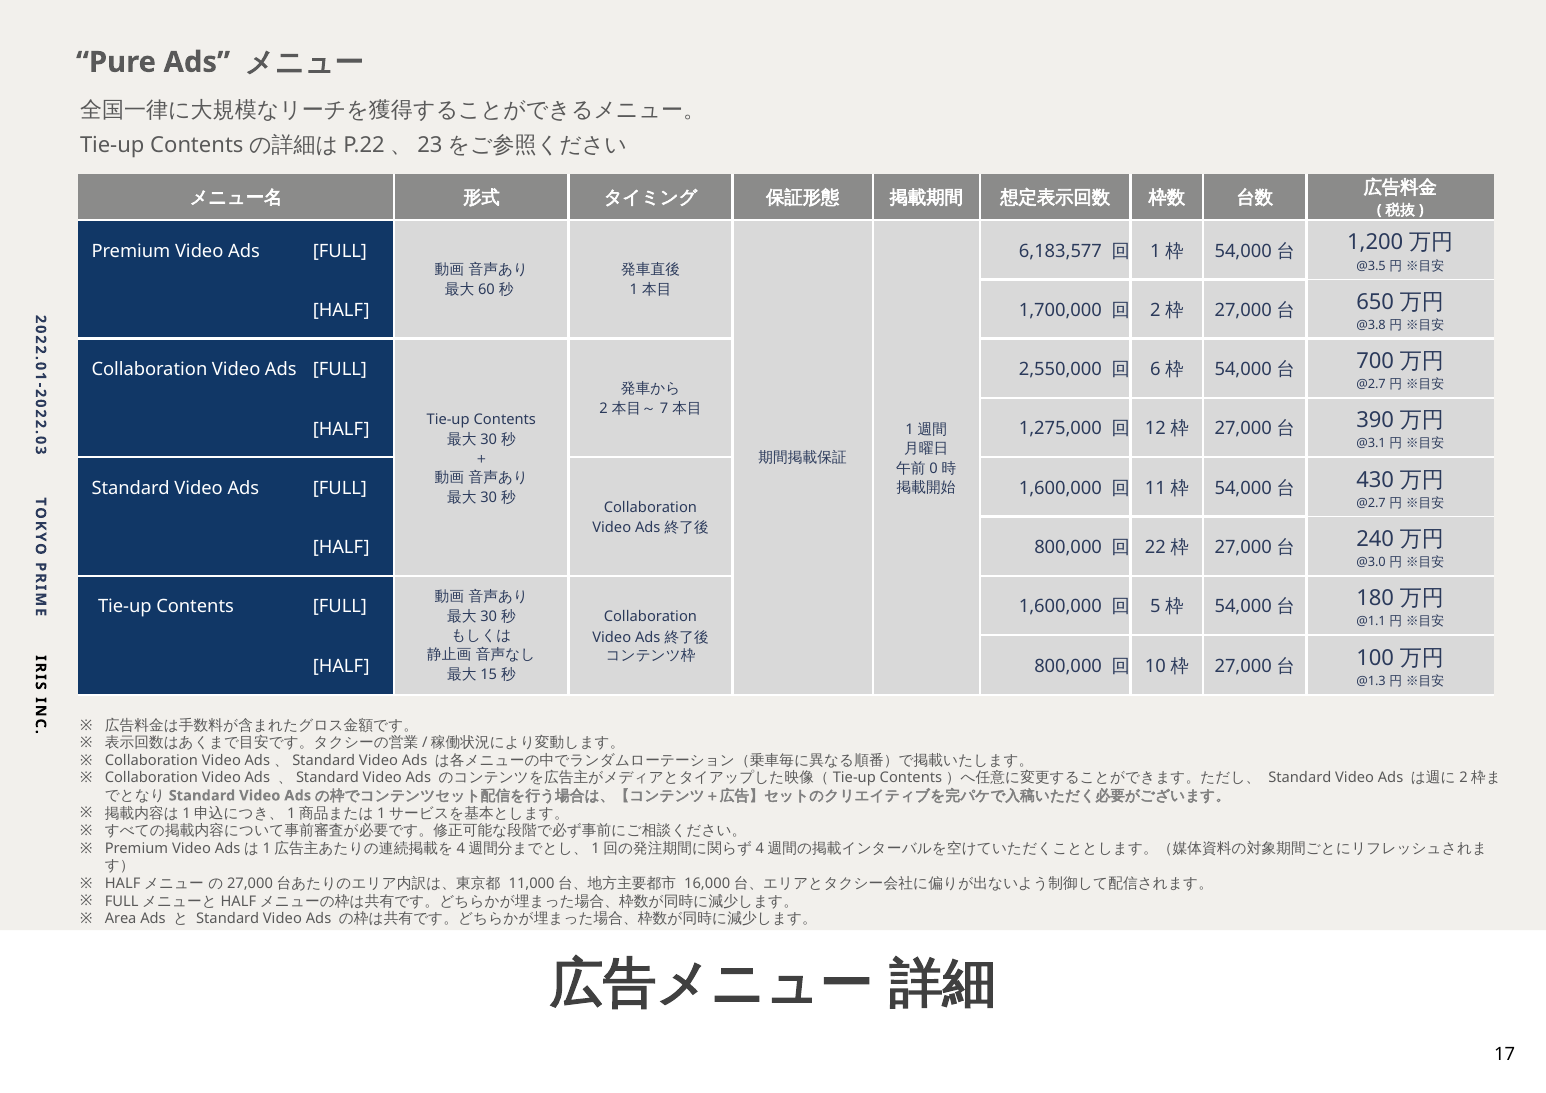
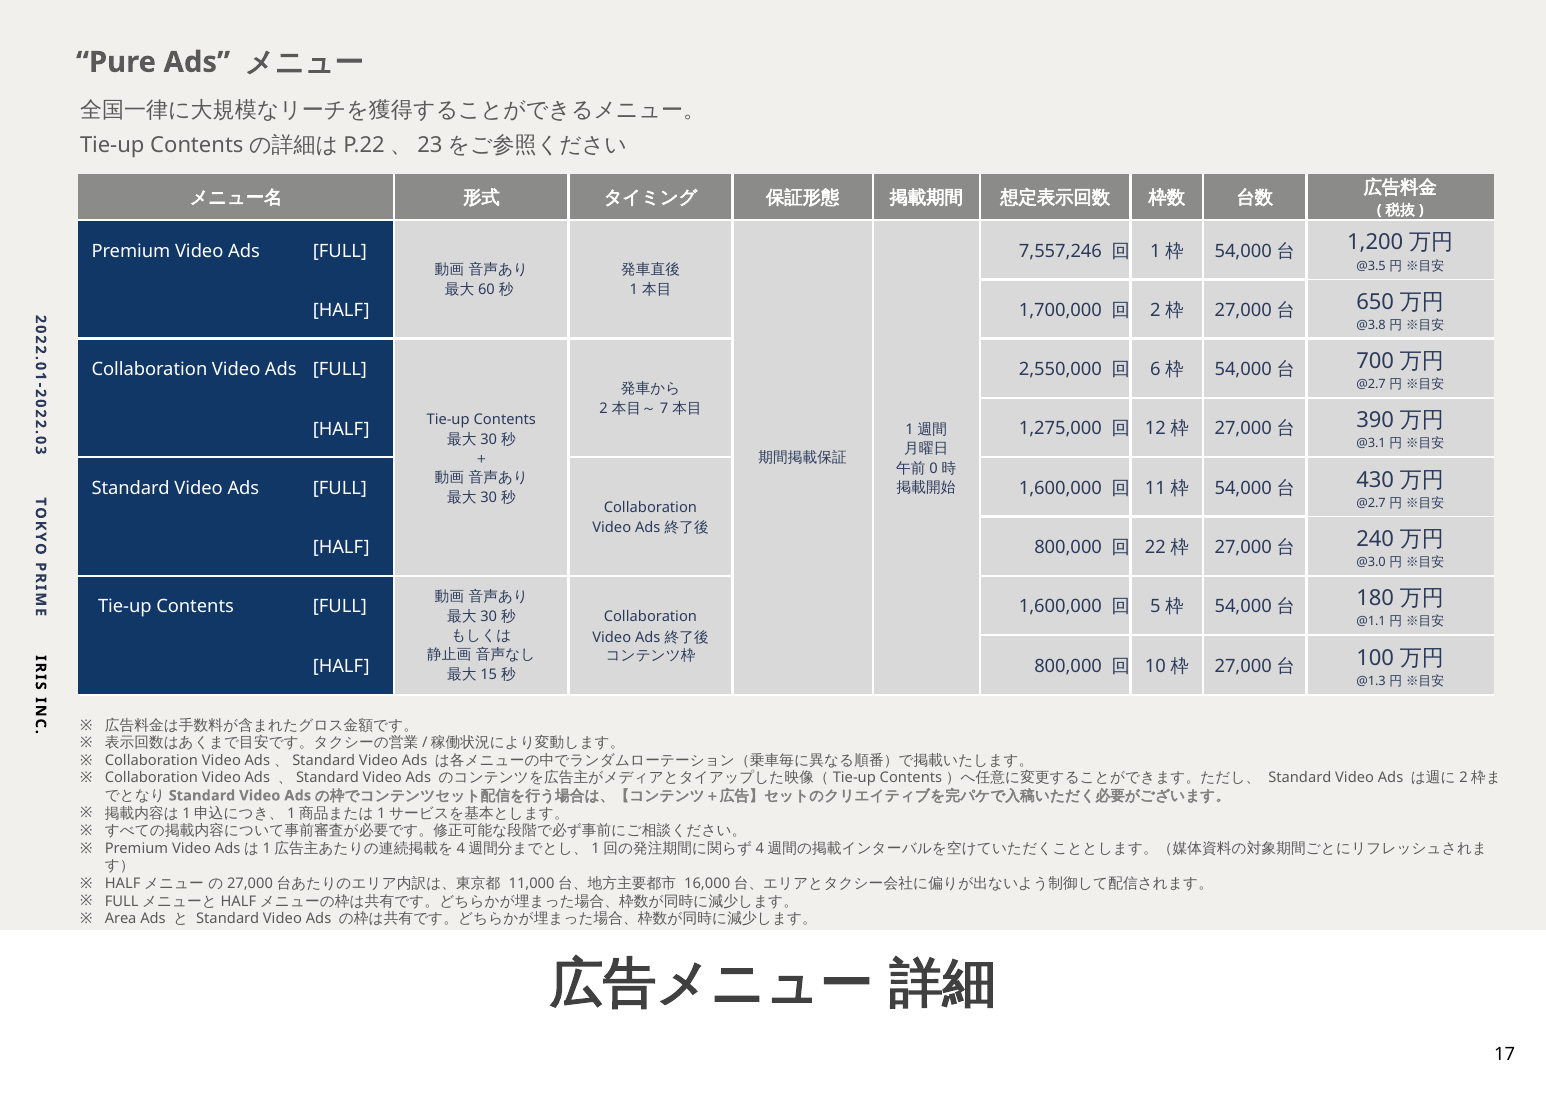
6,183,577: 6,183,577 -> 7,557,246 (1060, 251)
